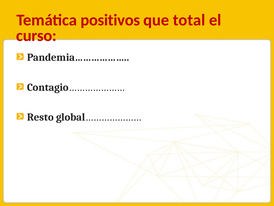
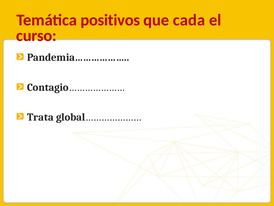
total: total -> cada (189, 20)
Resto: Resto -> Trata (40, 117)
